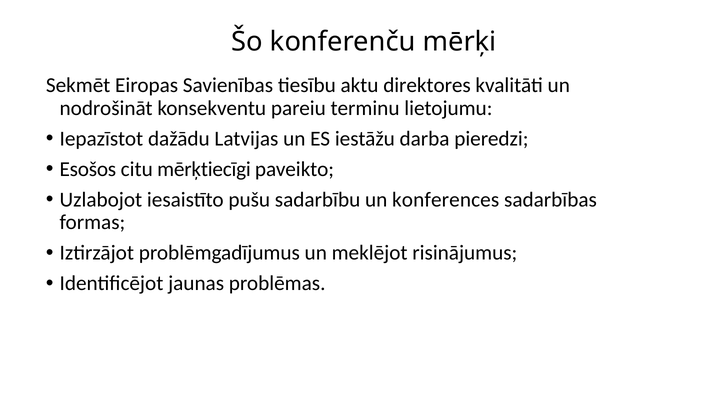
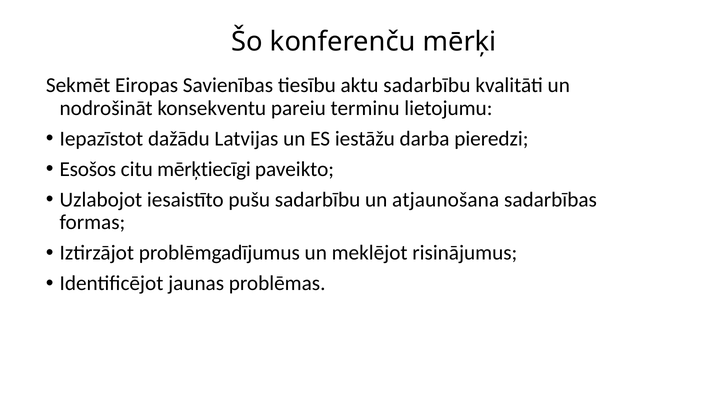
aktu direktores: direktores -> sadarbību (427, 85)
konferences: konferences -> atjaunošana (446, 200)
